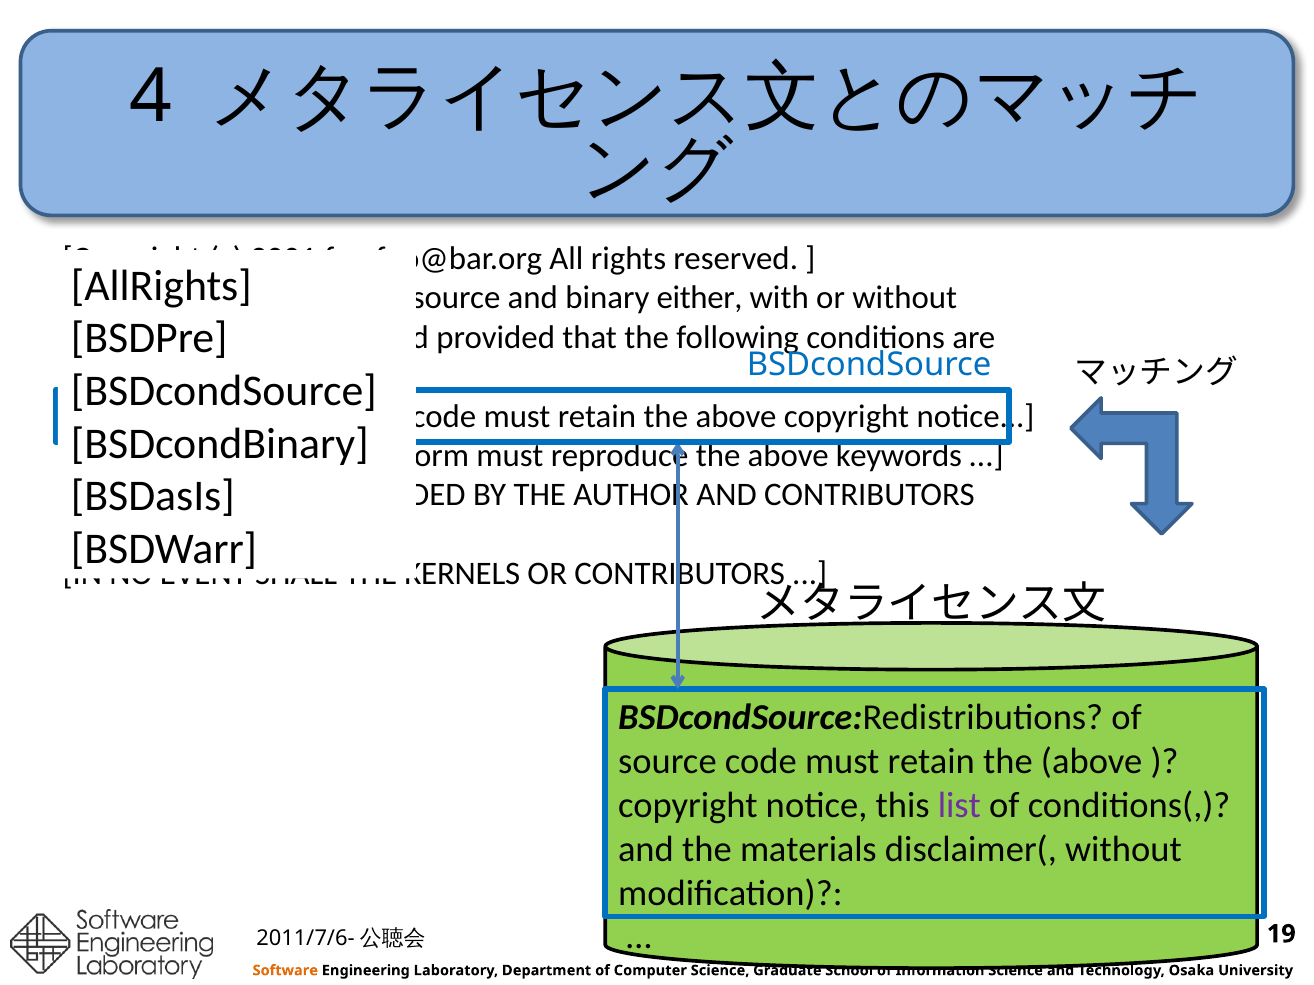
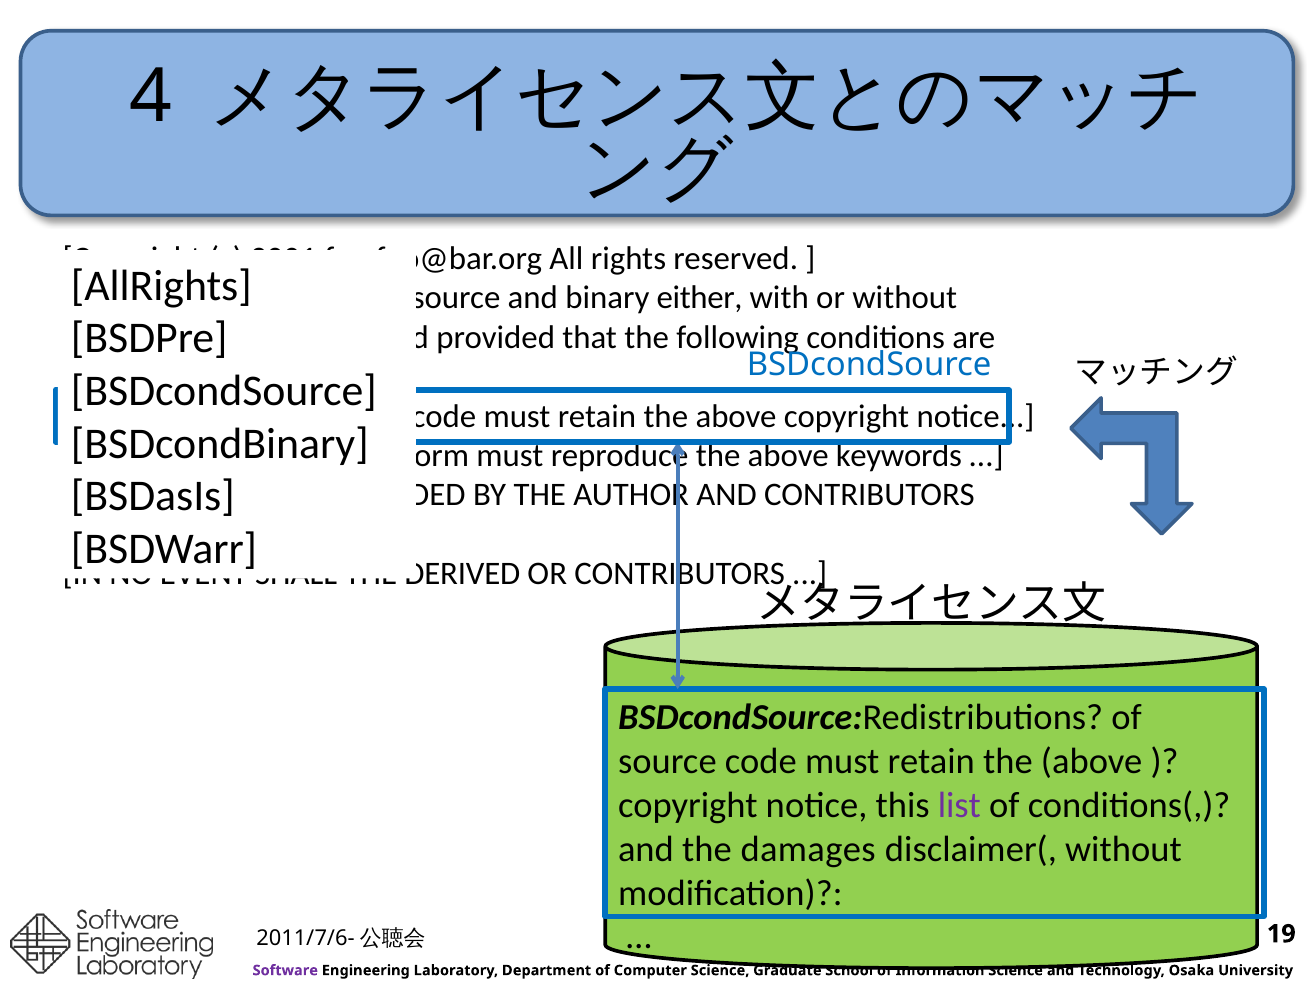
KERNELS: KERNELS -> DERIVED (462, 574)
materials: materials -> damages (808, 850)
Software colour: orange -> purple (285, 971)
